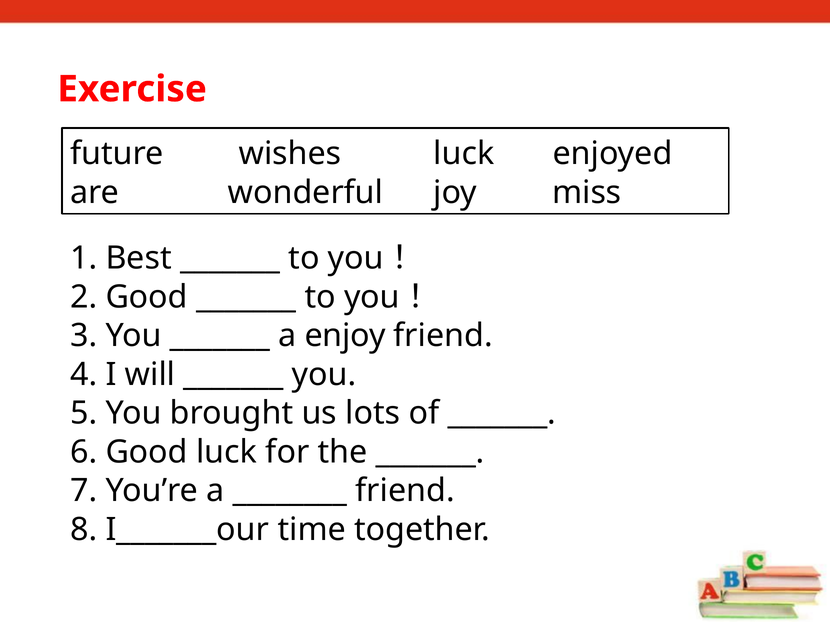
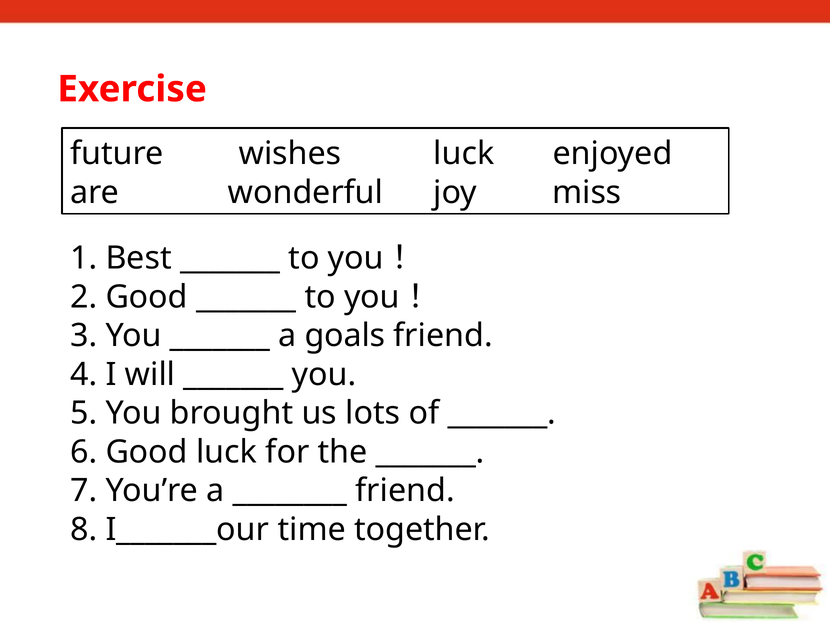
enjoy: enjoy -> goals (345, 336)
